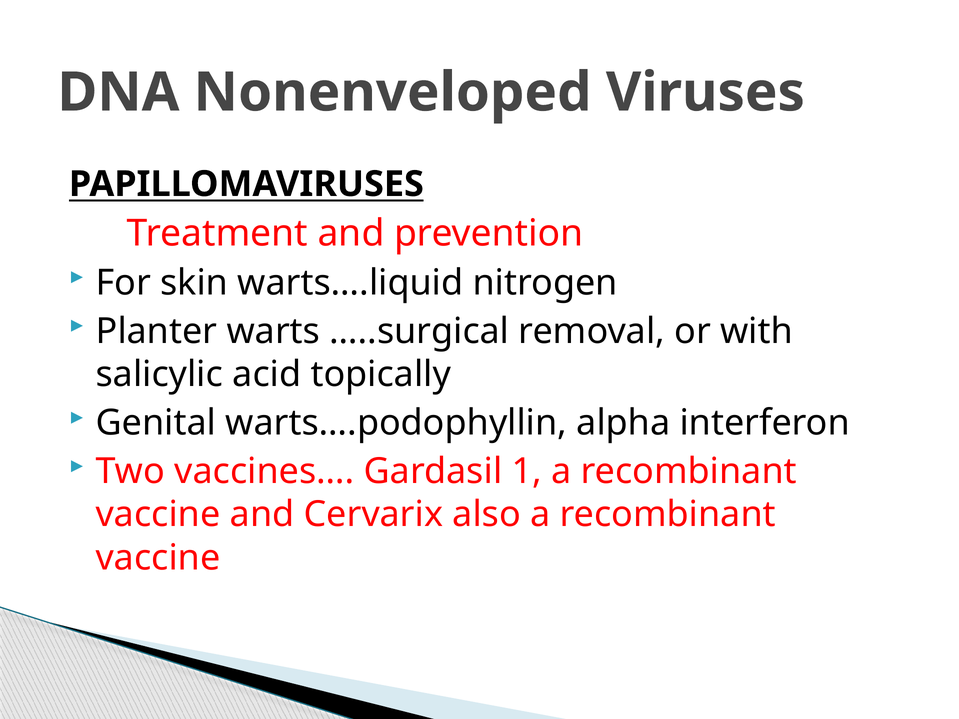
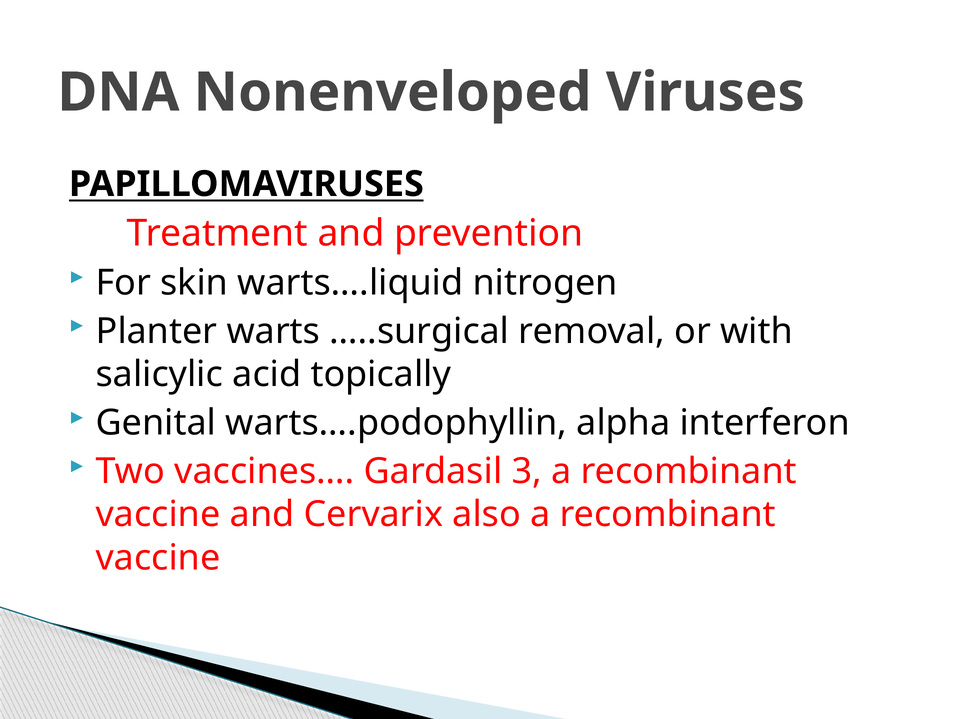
1: 1 -> 3 (527, 472)
